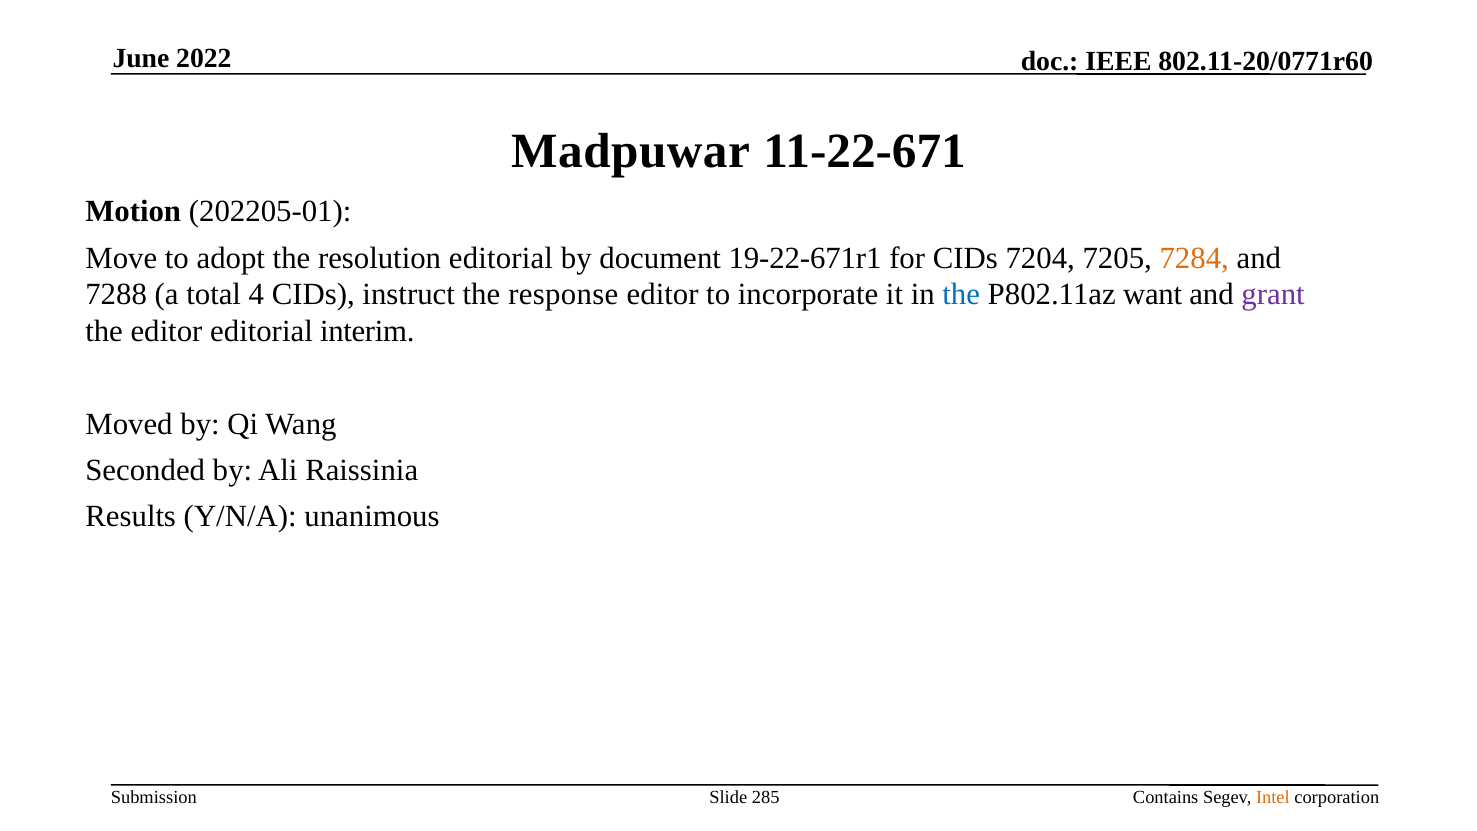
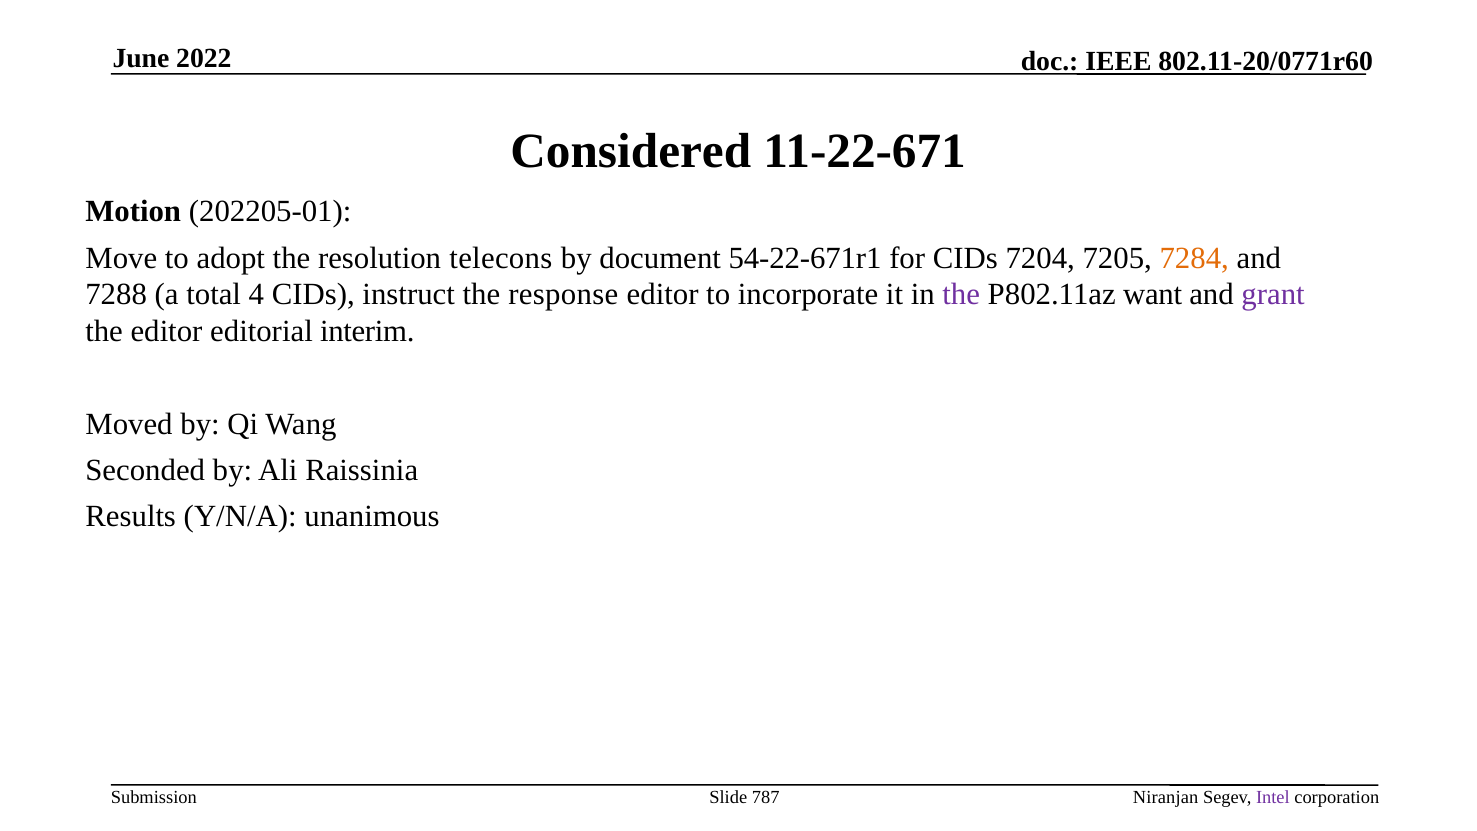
Madpuwar: Madpuwar -> Considered (631, 151)
resolution editorial: editorial -> telecons (501, 258)
19-22-671r1: 19-22-671r1 -> 54-22-671r1 (805, 258)
the colour: blue -> purple (961, 295)
285: 285 -> 787 (766, 797)
Contains: Contains -> Niranjan (1166, 797)
Intel colour: orange -> purple (1273, 797)
